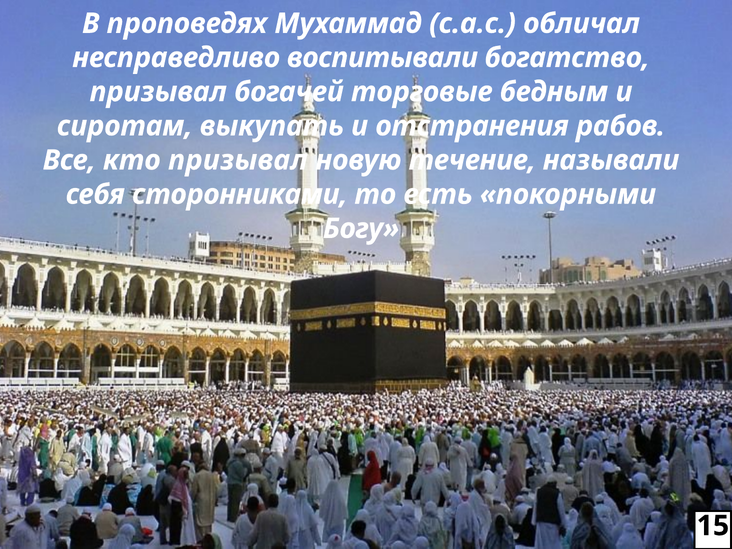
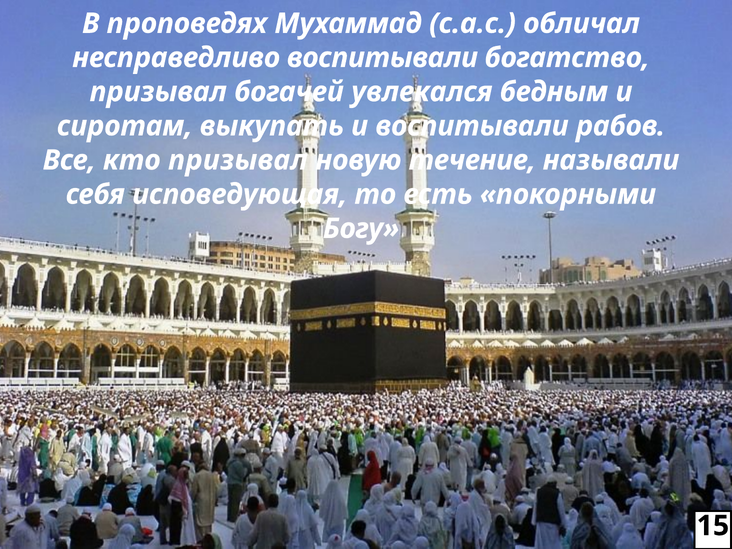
торговые: торговые -> увлекался (422, 92)
и отстранения: отстранения -> воспитывали (472, 126)
сторонниками: сторонниками -> исповедующая (240, 194)
